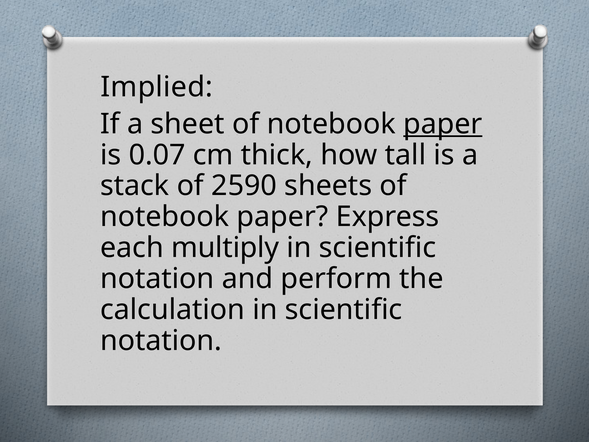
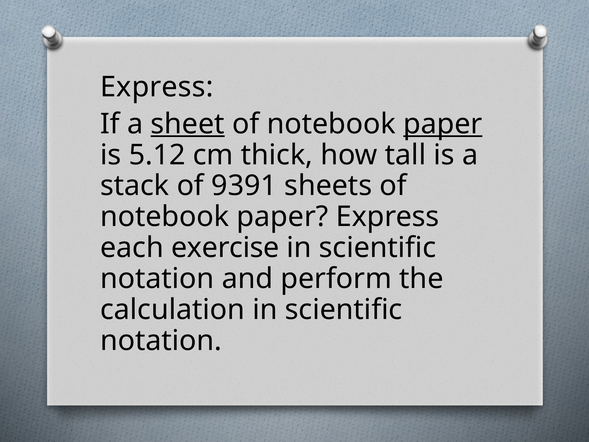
Implied: Implied -> Express (157, 87)
sheet underline: none -> present (188, 124)
0.07: 0.07 -> 5.12 (157, 155)
2590: 2590 -> 9391 (244, 186)
multiply: multiply -> exercise (225, 248)
